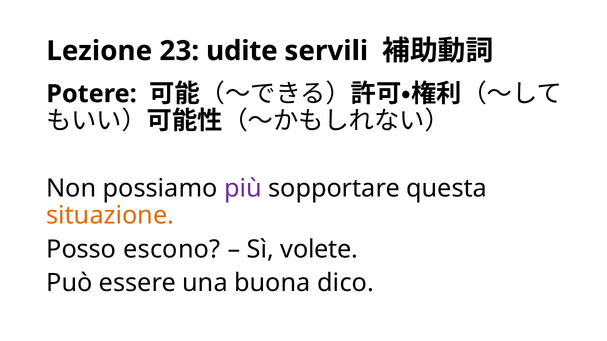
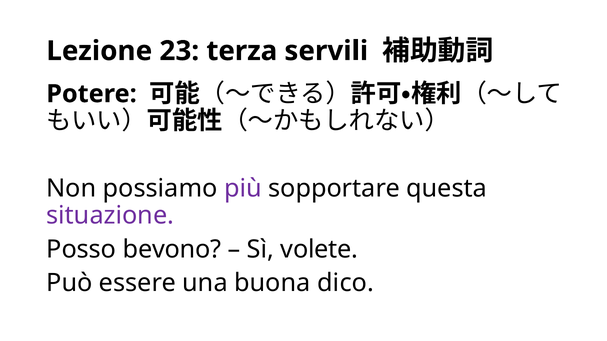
udite: udite -> terza (242, 51)
situazione colour: orange -> purple (110, 216)
escono: escono -> bevono (172, 249)
